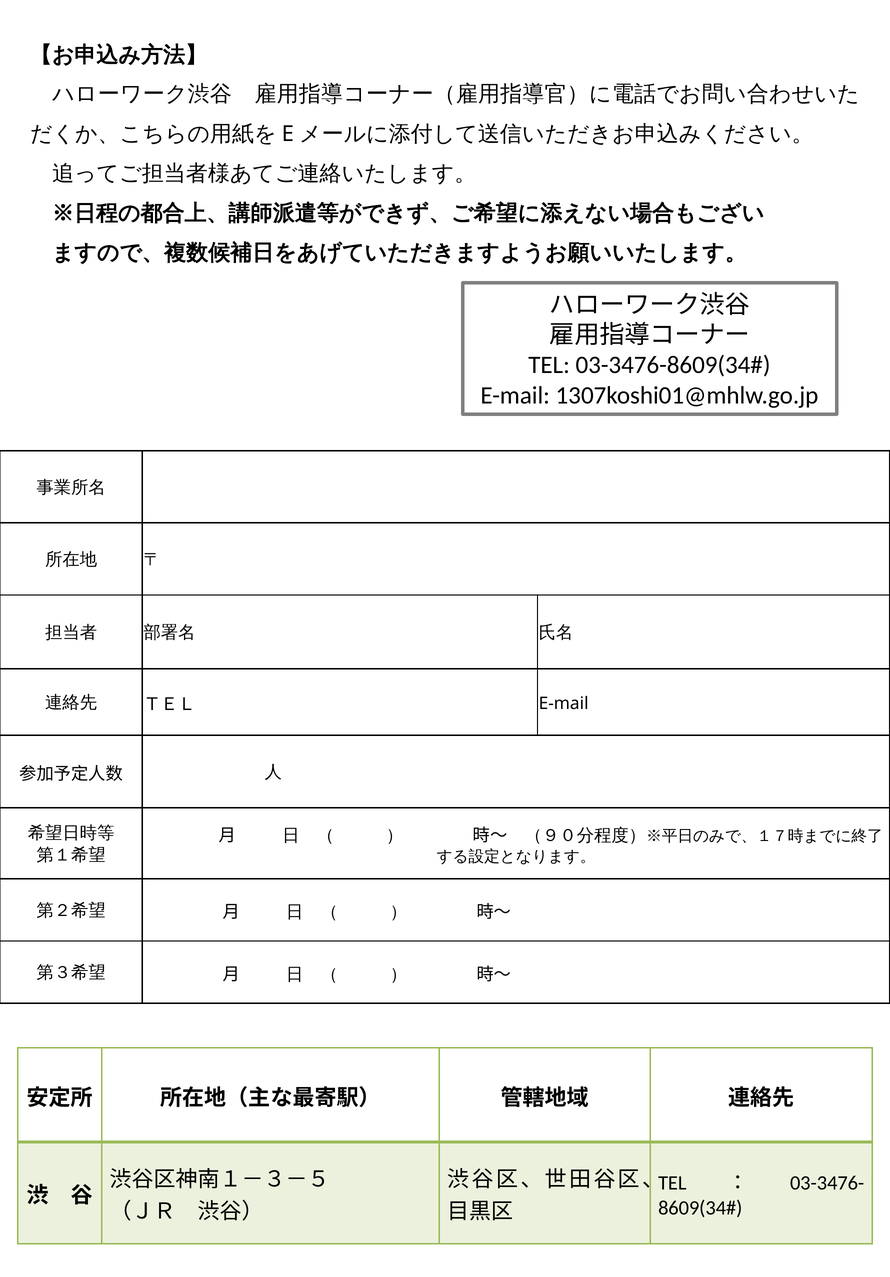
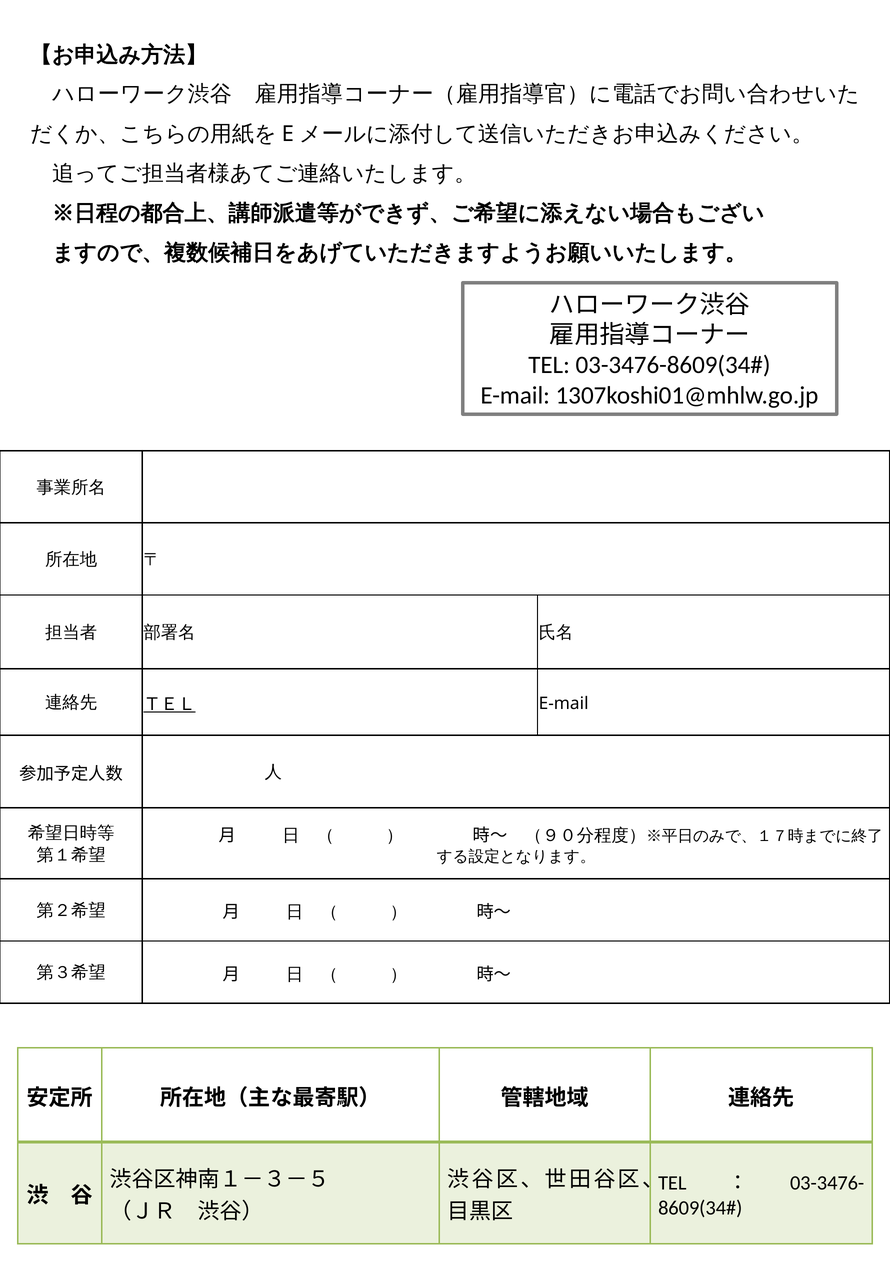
ＴＥＬ underline: none -> present (169, 705)
